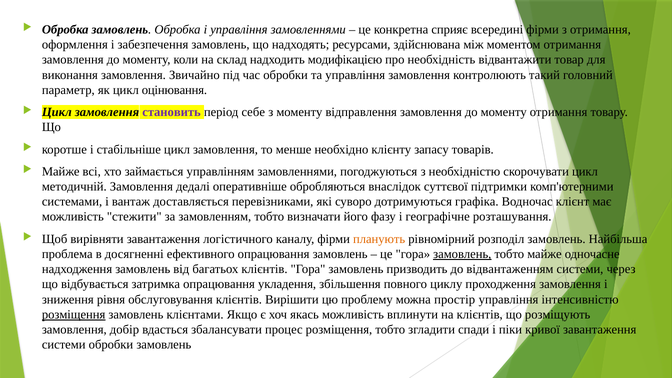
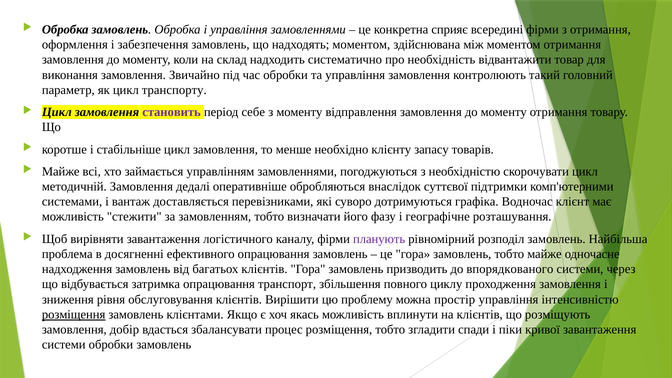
надходять ресурсами: ресурсами -> моментом (361, 45)
модифікацією: модифікацією -> систематично (345, 60)
оцінювання: оцінювання -> транспорту (174, 90)
планують colour: orange -> purple (379, 239)
замовлень underline: present -> none (462, 254)
відвантаженням: відвантаженням -> впорядкованого (510, 269)
укладення: укладення -> транспорт (287, 284)
